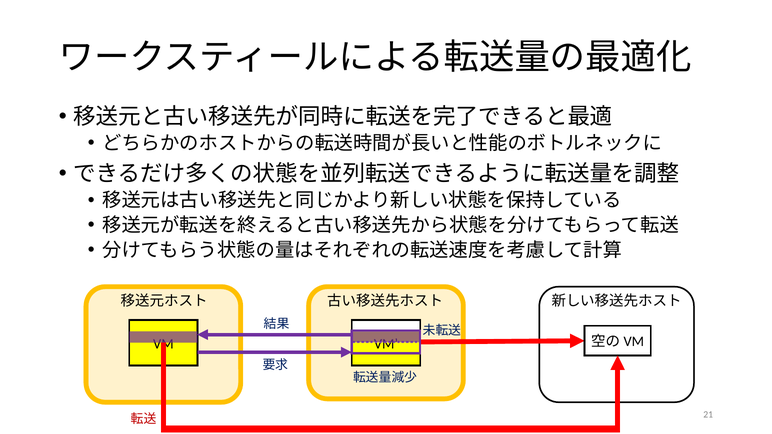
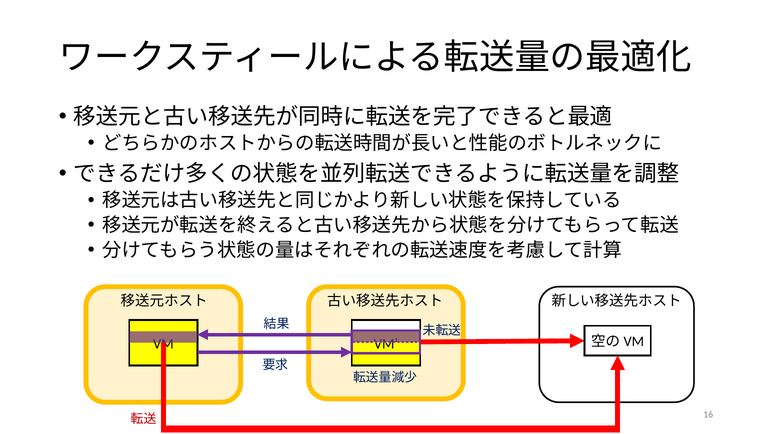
21: 21 -> 16 (708, 415)
